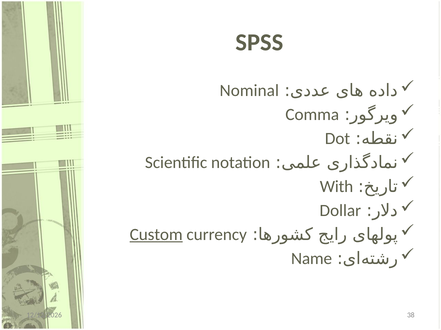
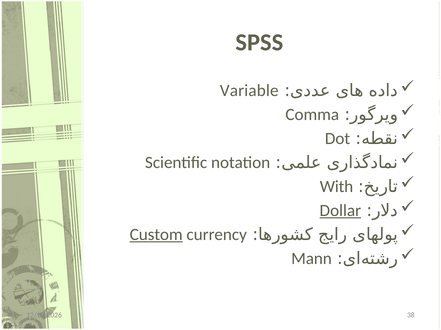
Nominal: Nominal -> Variable (249, 91)
Dollar underline: none -> present (340, 211)
Name: Name -> Mann (312, 259)
